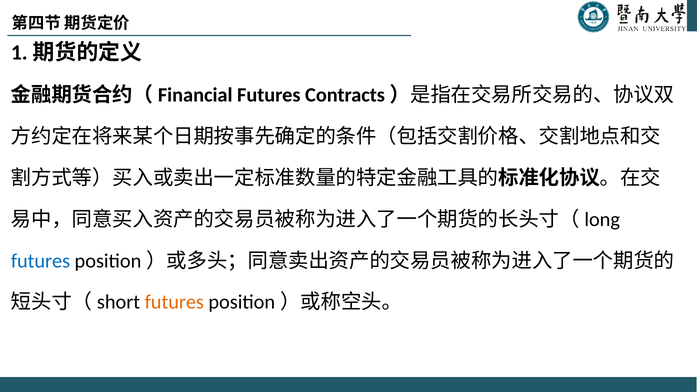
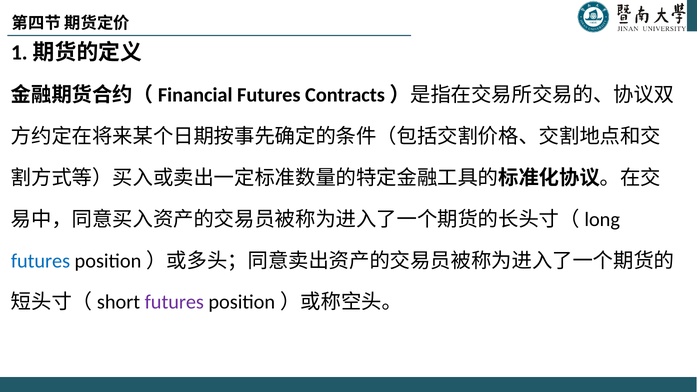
futures colour: orange -> purple (174, 302)
